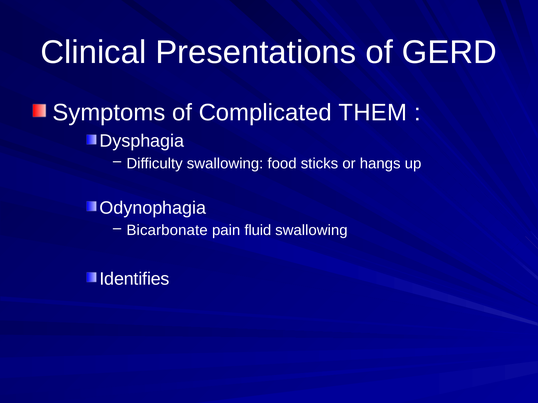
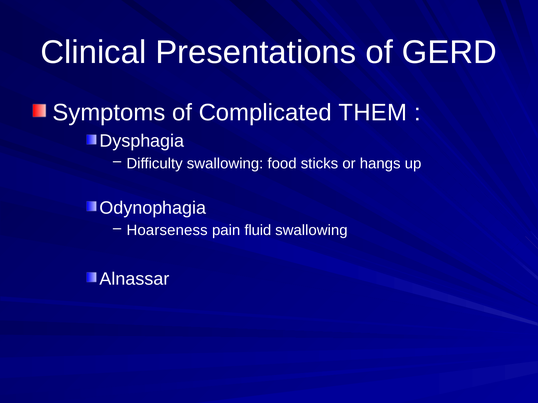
Bicarbonate: Bicarbonate -> Hoarseness (167, 231)
Identifies: Identifies -> Alnassar (134, 279)
